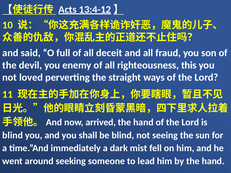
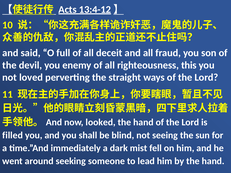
arrived: arrived -> looked (101, 122)
blind: blind -> filled (13, 135)
